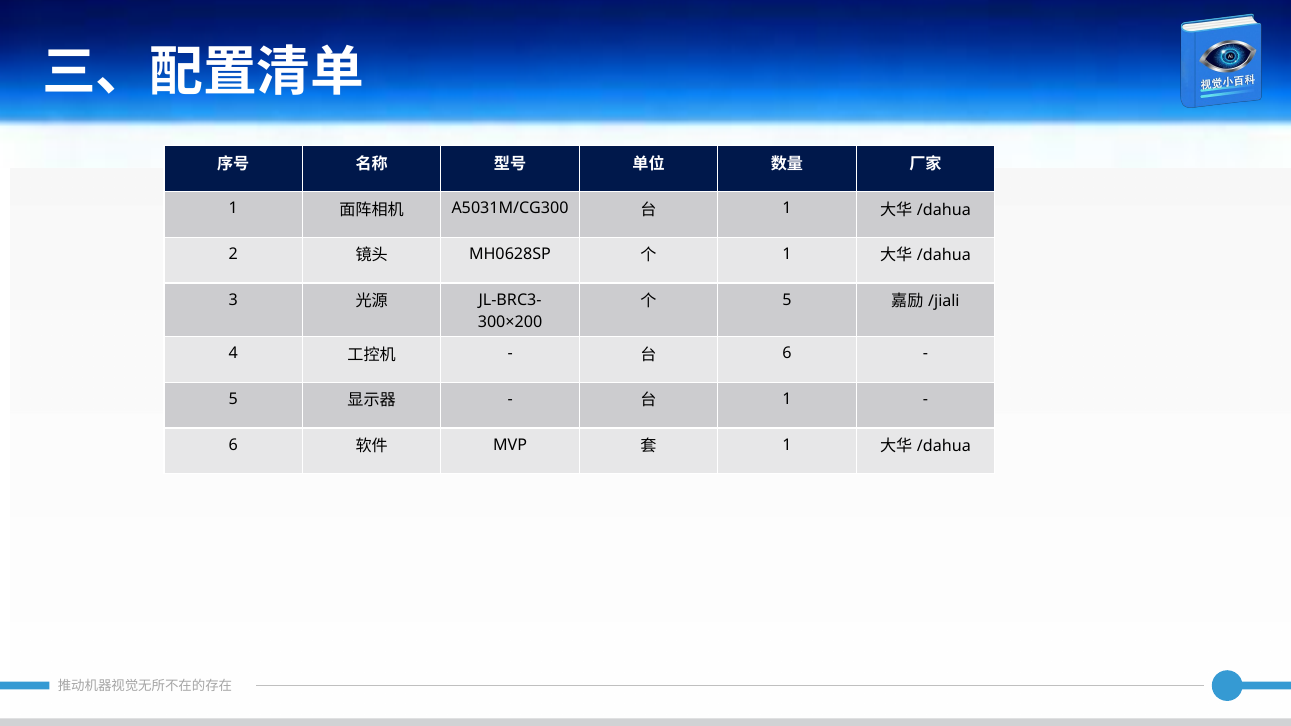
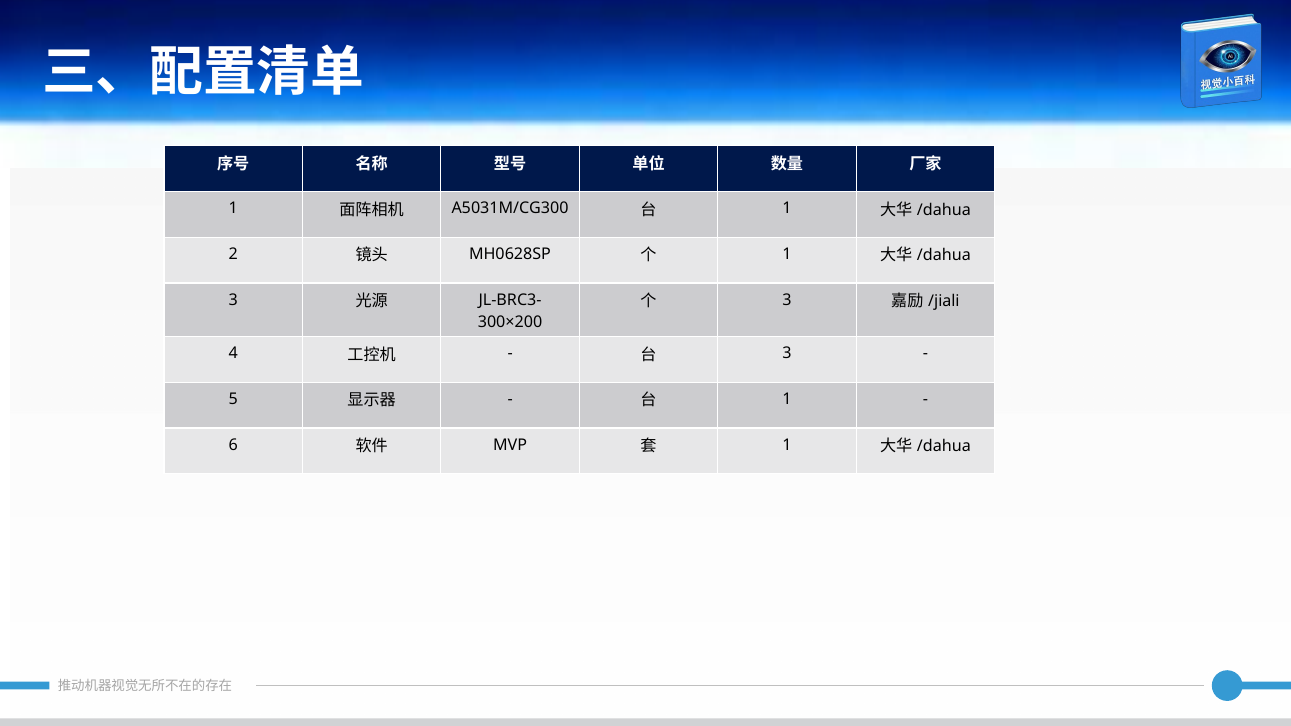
5: 5 -> 3 (787, 300)
6: 6 -> 3 (787, 353)
